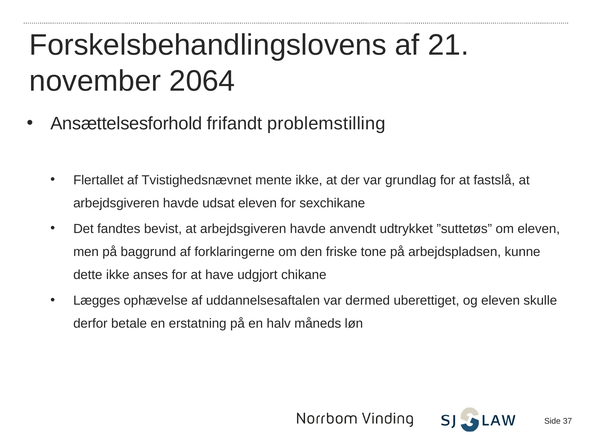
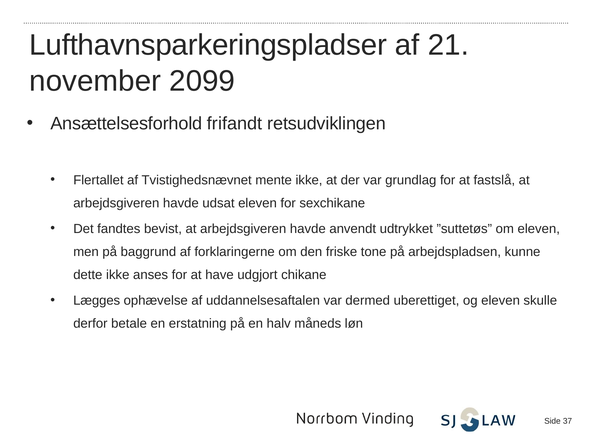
Forskelsbehandlingslovens: Forskelsbehandlingslovens -> Lufthavnsparkeringspladser (208, 45)
2064: 2064 -> 2099 (202, 81)
problemstilling: problemstilling -> retsudviklingen (327, 124)
